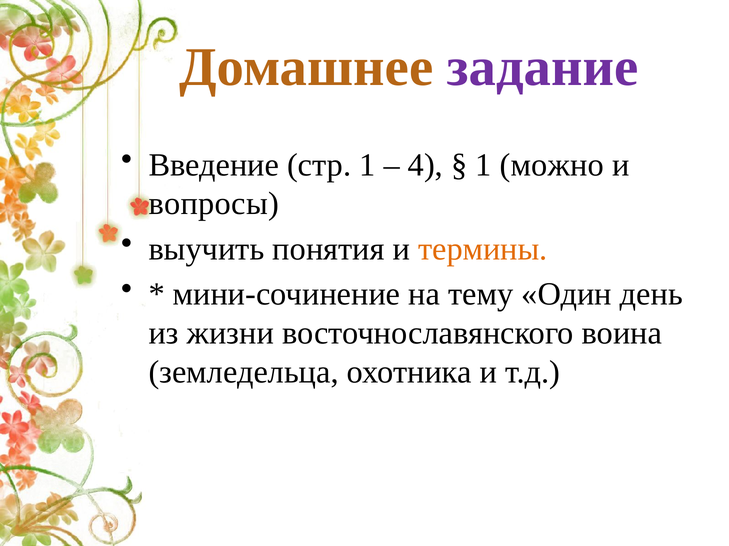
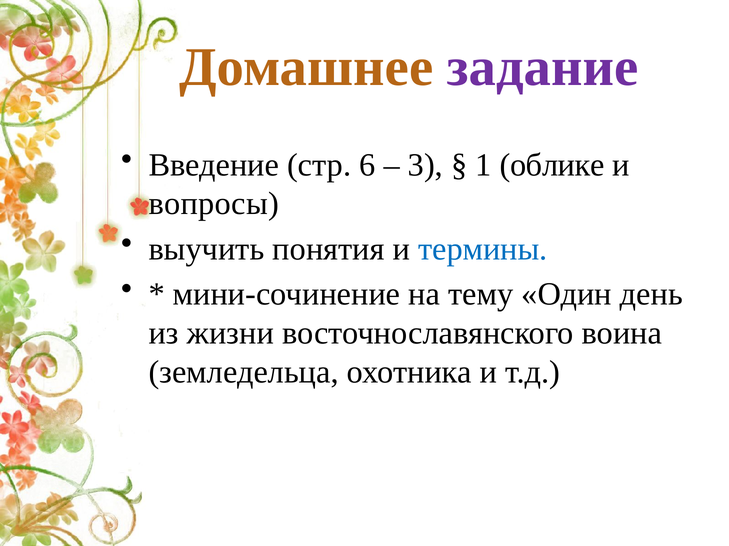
стр 1: 1 -> 6 (367, 165)
4: 4 -> 3 (425, 165)
можно: можно -> облике (552, 165)
термины colour: orange -> blue (483, 249)
